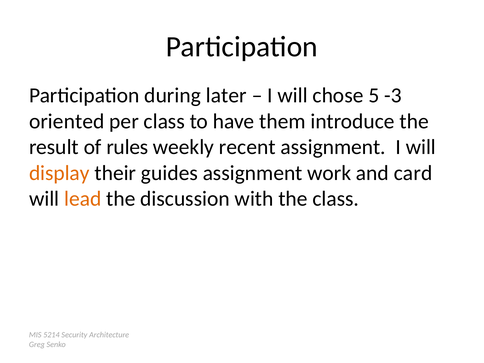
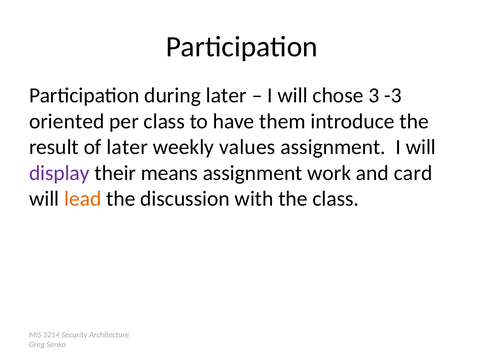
5: 5 -> 3 (374, 95)
of rules: rules -> later (127, 147)
recent: recent -> values (247, 147)
display colour: orange -> purple (59, 173)
guides: guides -> means (169, 173)
